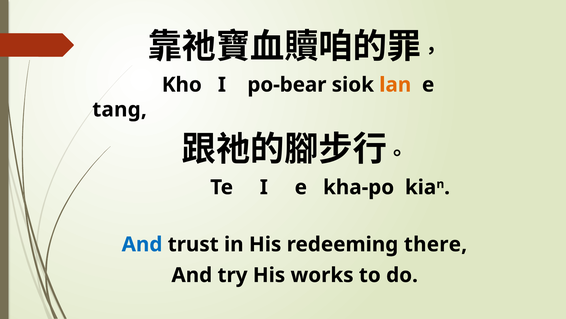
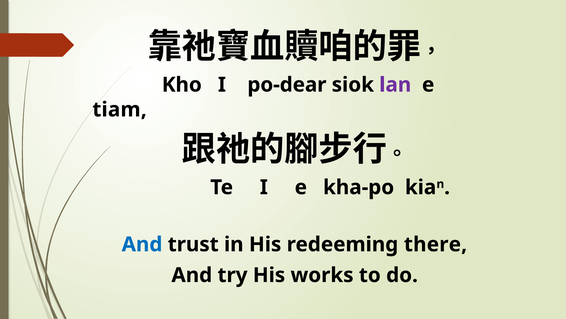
po-bear: po-bear -> po-dear (287, 85)
lan colour: orange -> purple (395, 85)
tang: tang -> tiam (120, 109)
